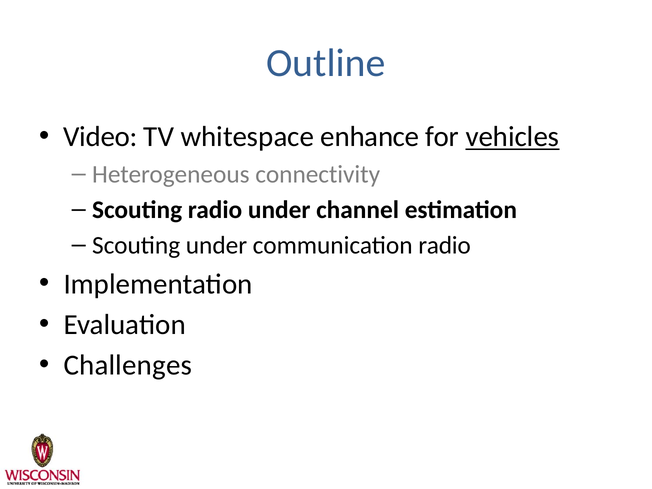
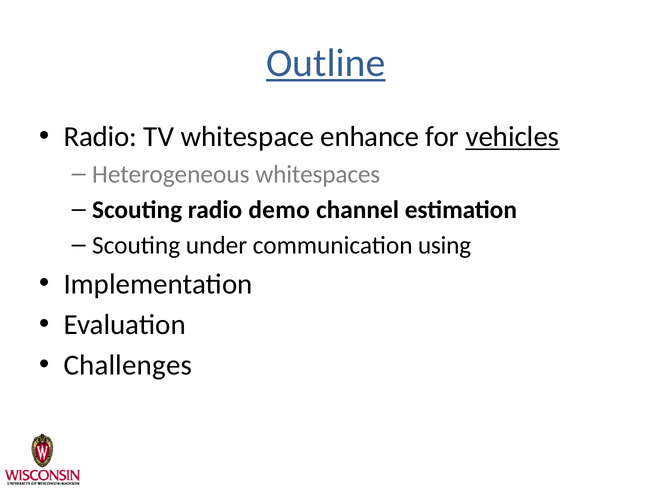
Outline underline: none -> present (326, 63)
Video: Video -> Radio (100, 137)
connectivity: connectivity -> whitespaces (318, 174)
radio under: under -> demo (279, 210)
communication radio: radio -> using (445, 245)
